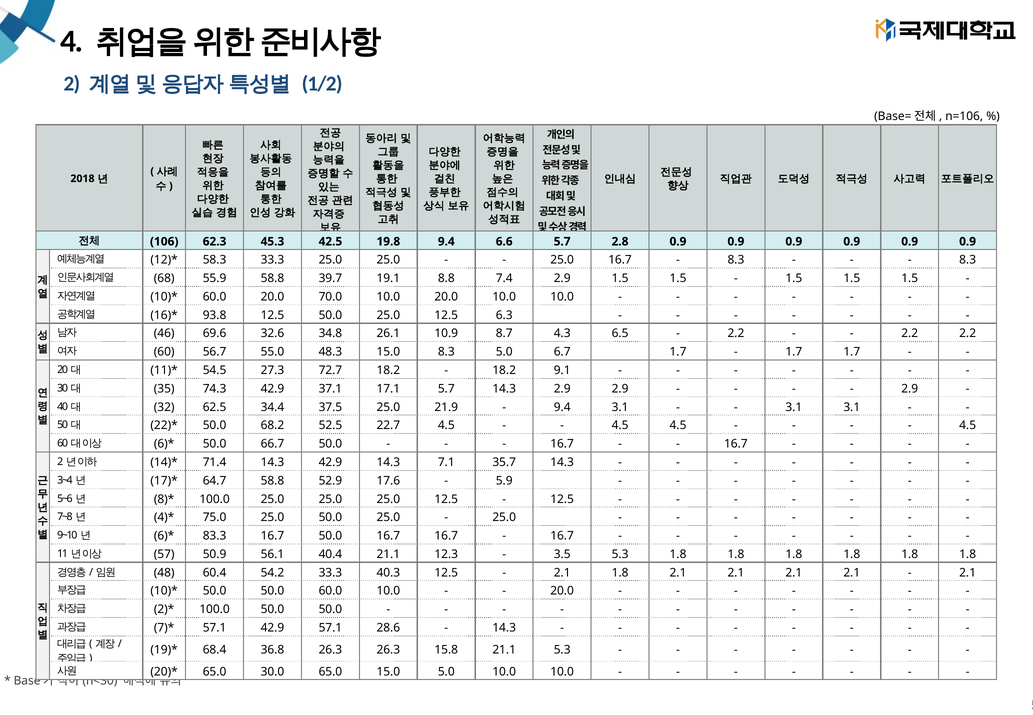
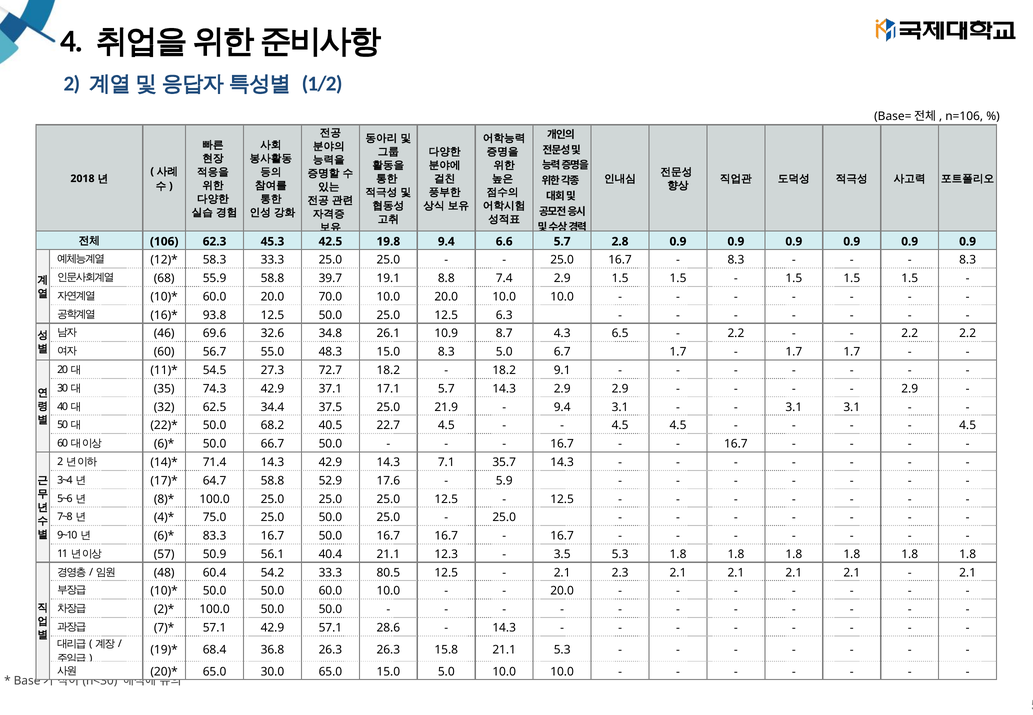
52.5: 52.5 -> 40.5 (330, 426)
40.3: 40.3 -> 80.5 (388, 573)
2.1 1.8: 1.8 -> 2.3 (620, 573)
